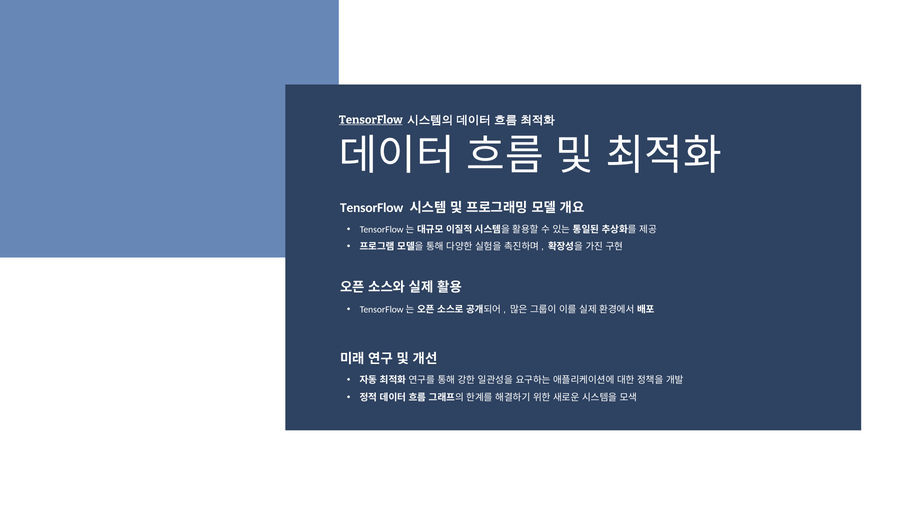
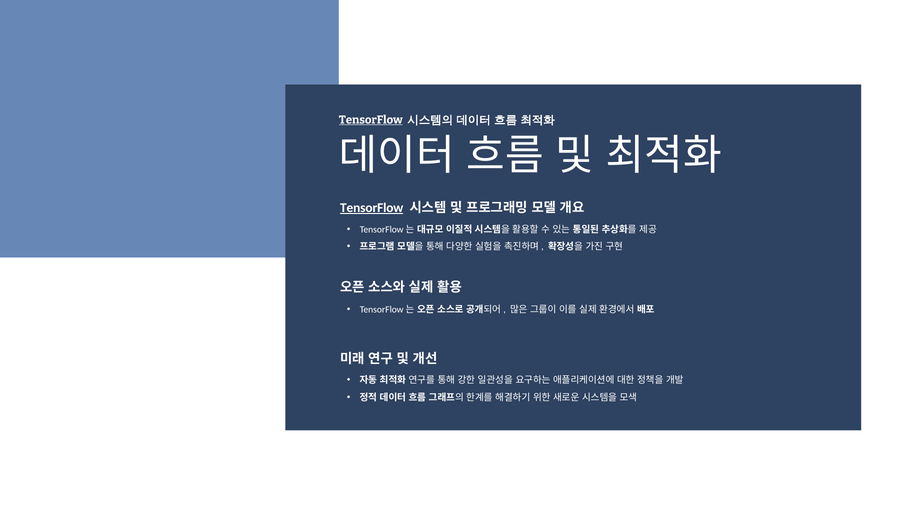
TensorFlow underline: none -> present (372, 208)
